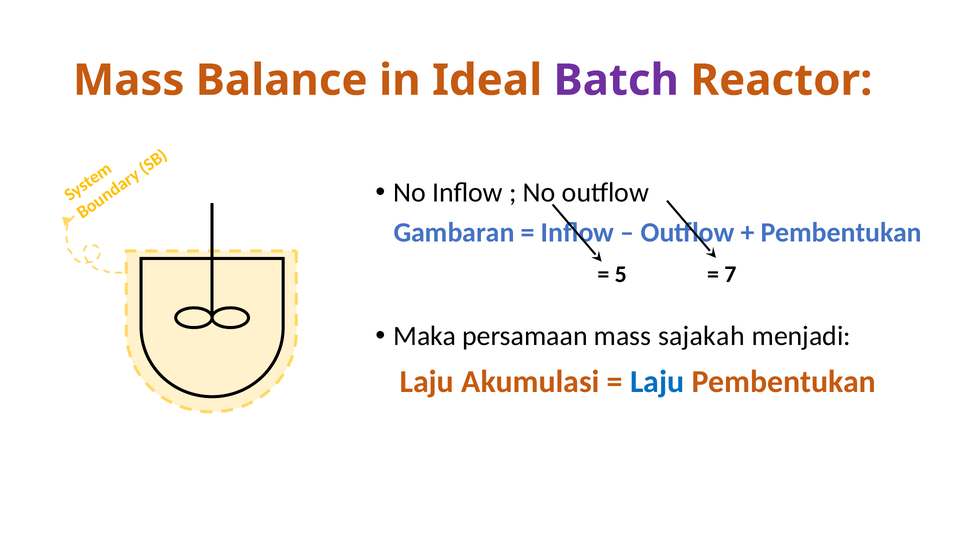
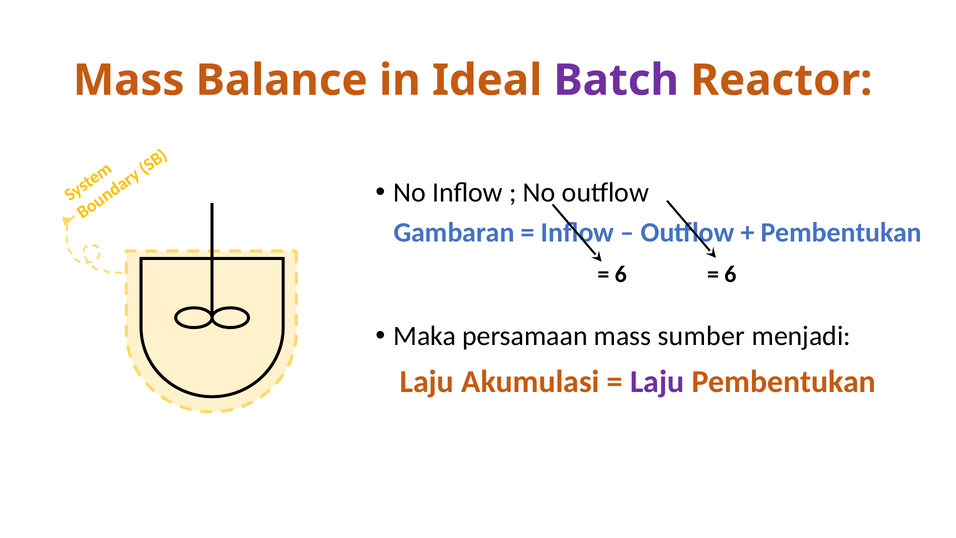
5: 5 -> 6 (621, 274)
7: 7 -> 6 (730, 274)
sajakah: sajakah -> sumber (701, 336)
Laju colour: blue -> purple (657, 381)
